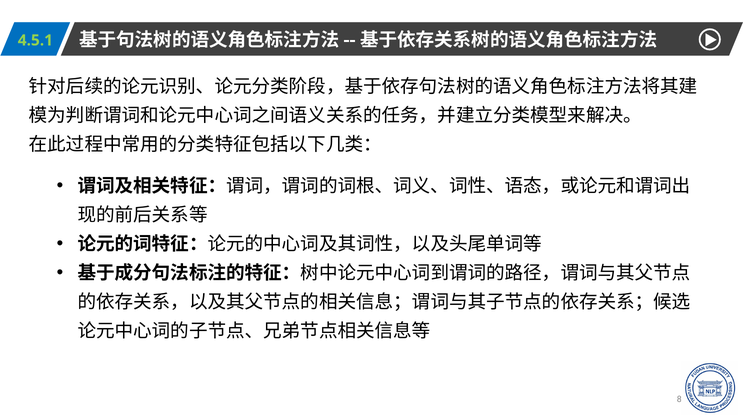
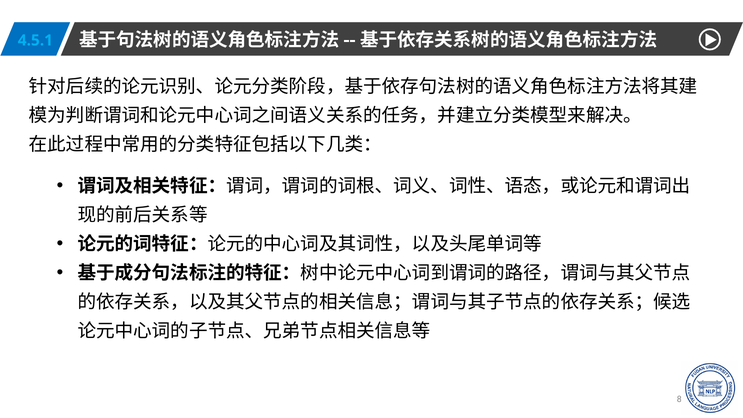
4.5.1 colour: light green -> light blue (35, 40)
